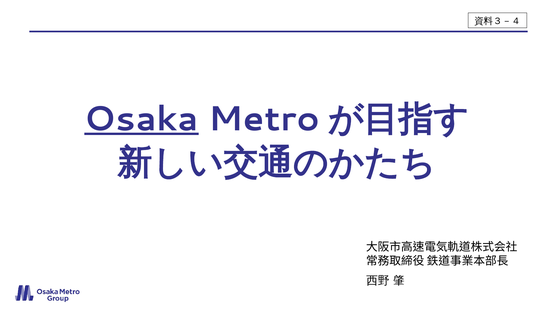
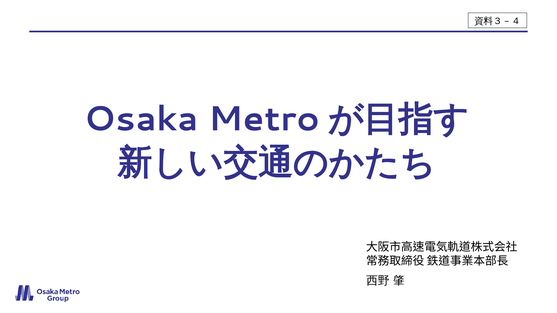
Osaka underline: present -> none (141, 119)
